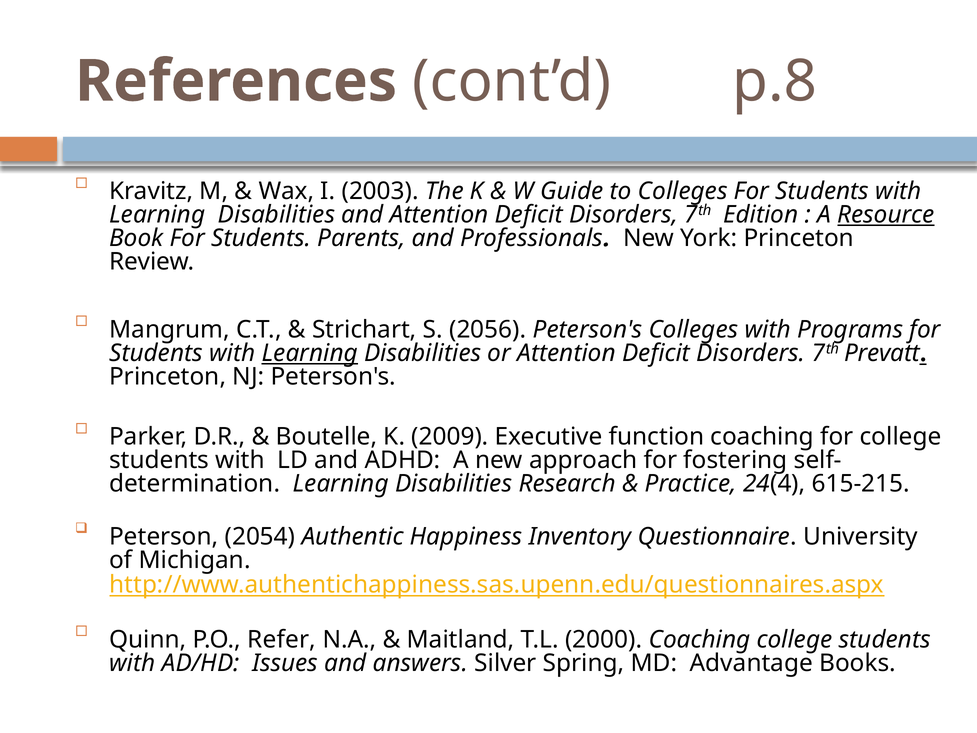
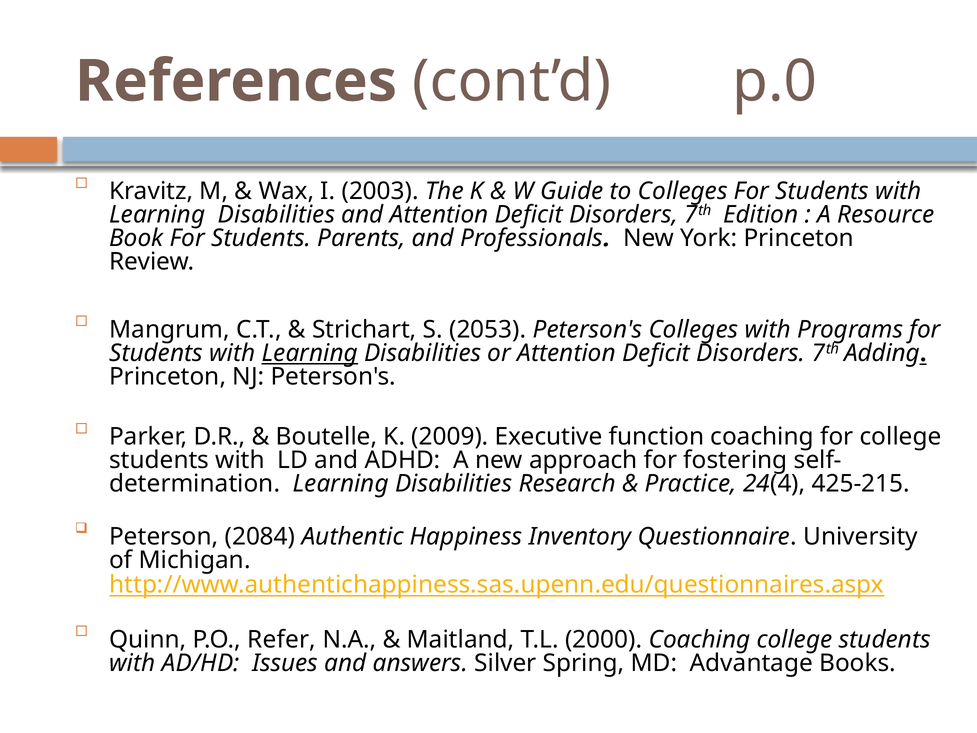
p.8: p.8 -> p.0 (775, 81)
Resource underline: present -> none (886, 215)
2056: 2056 -> 2053 (488, 330)
Prevatt: Prevatt -> Adding (882, 353)
615-215: 615-215 -> 425-215 (861, 484)
2054: 2054 -> 2084 (260, 536)
